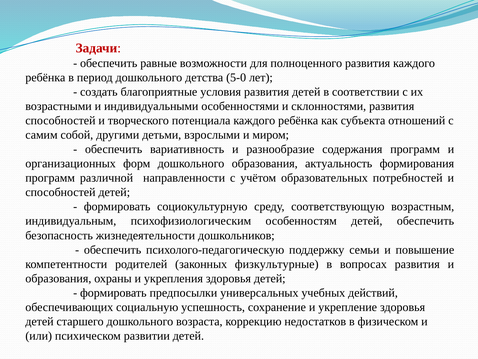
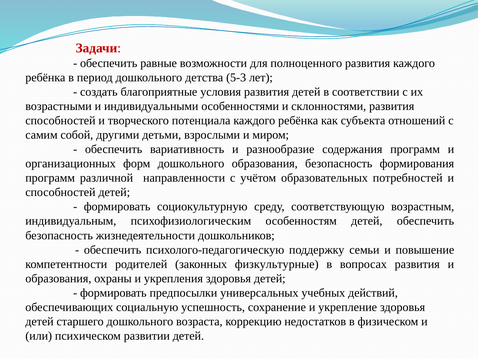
5-0: 5-0 -> 5-3 (236, 77)
образования актуальность: актуальность -> безопасность (339, 163)
